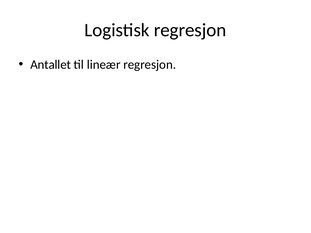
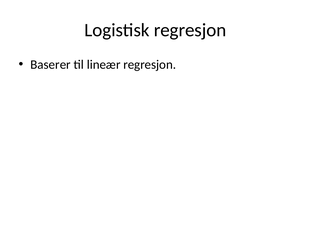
Antallet: Antallet -> Baserer (51, 65)
